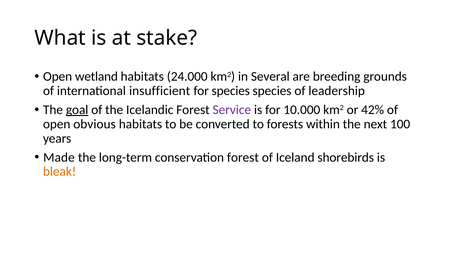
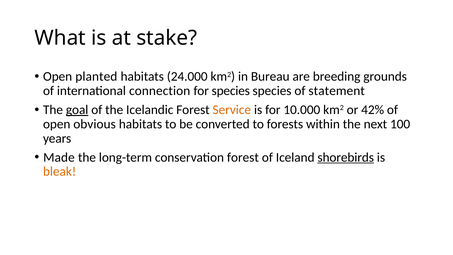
wetland: wetland -> planted (96, 77)
Several: Several -> Bureau (270, 77)
insufficient: insufficient -> connection (160, 91)
leadership: leadership -> statement (337, 91)
Service colour: purple -> orange (232, 110)
shorebirds underline: none -> present (346, 157)
